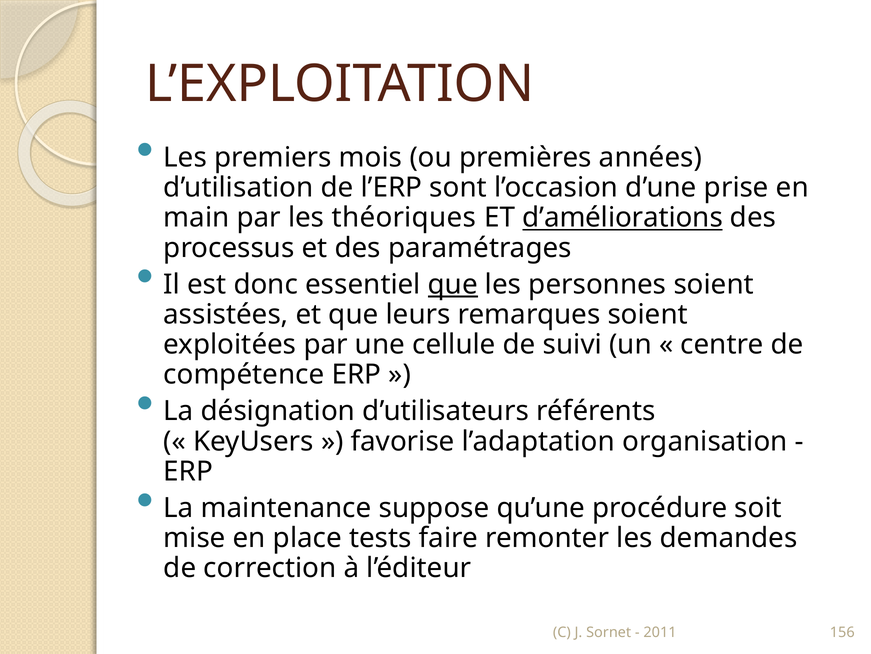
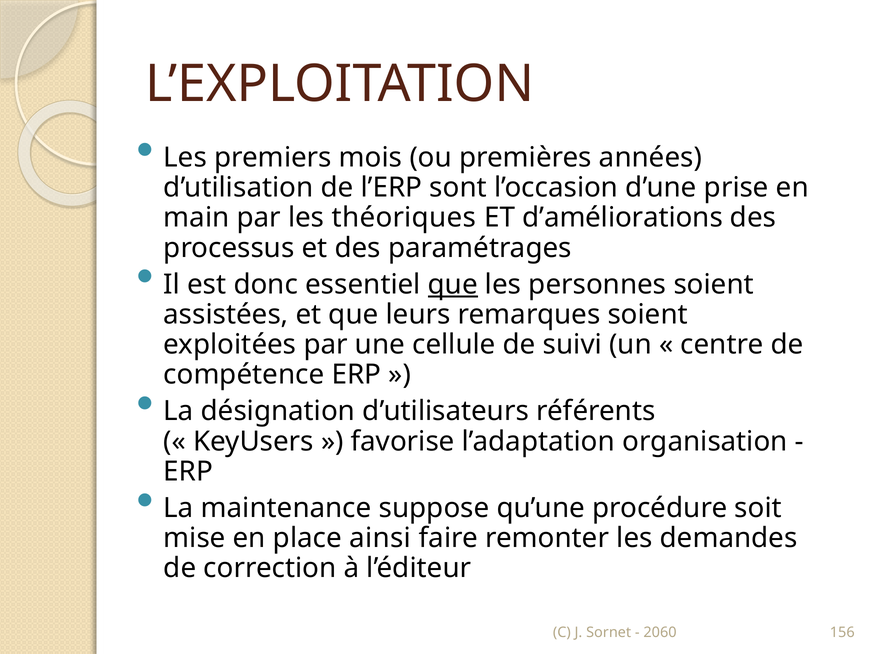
d’améliorations underline: present -> none (623, 218)
tests: tests -> ainsi (380, 537)
2011: 2011 -> 2060 (660, 632)
